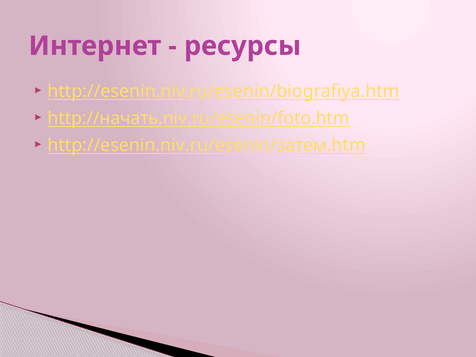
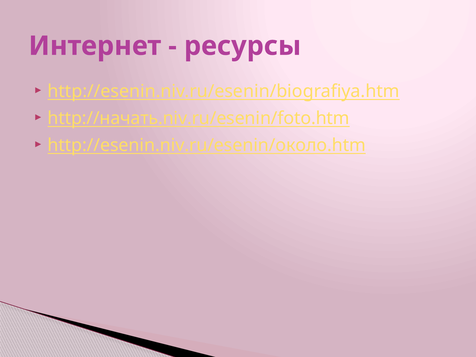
http://esenin.niv.ru/esenin/затем.htm: http://esenin.niv.ru/esenin/затем.htm -> http://esenin.niv.ru/esenin/около.htm (207, 145)
